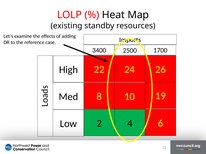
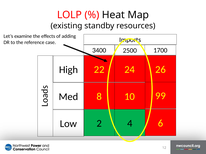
19: 19 -> 99 (161, 96)
